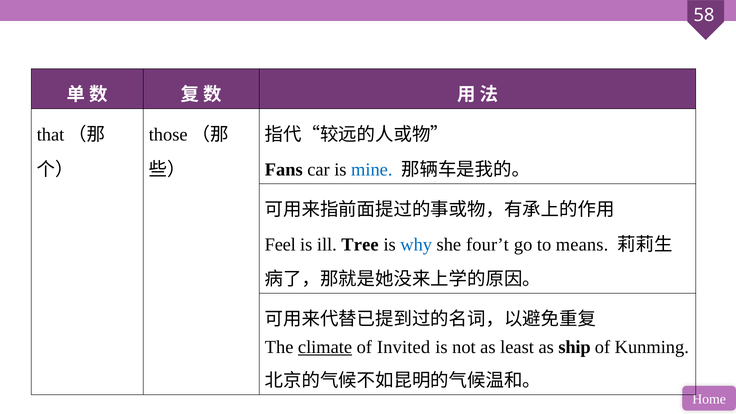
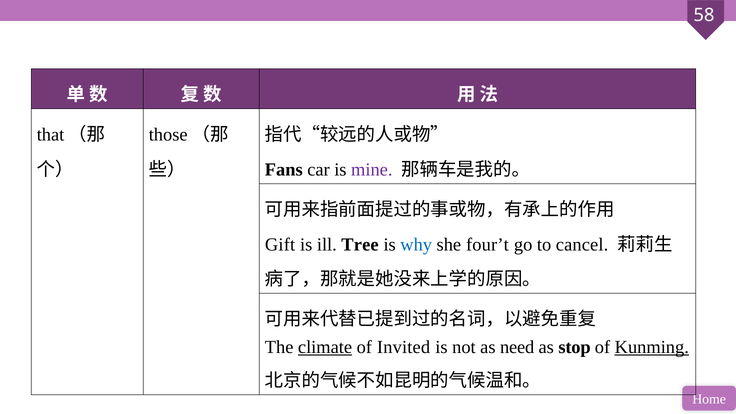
mine colour: blue -> purple (372, 170)
Feel: Feel -> Gift (280, 244)
means: means -> cancel (582, 244)
least: least -> need (517, 347)
ship: ship -> stop (575, 347)
Kunming underline: none -> present (652, 347)
